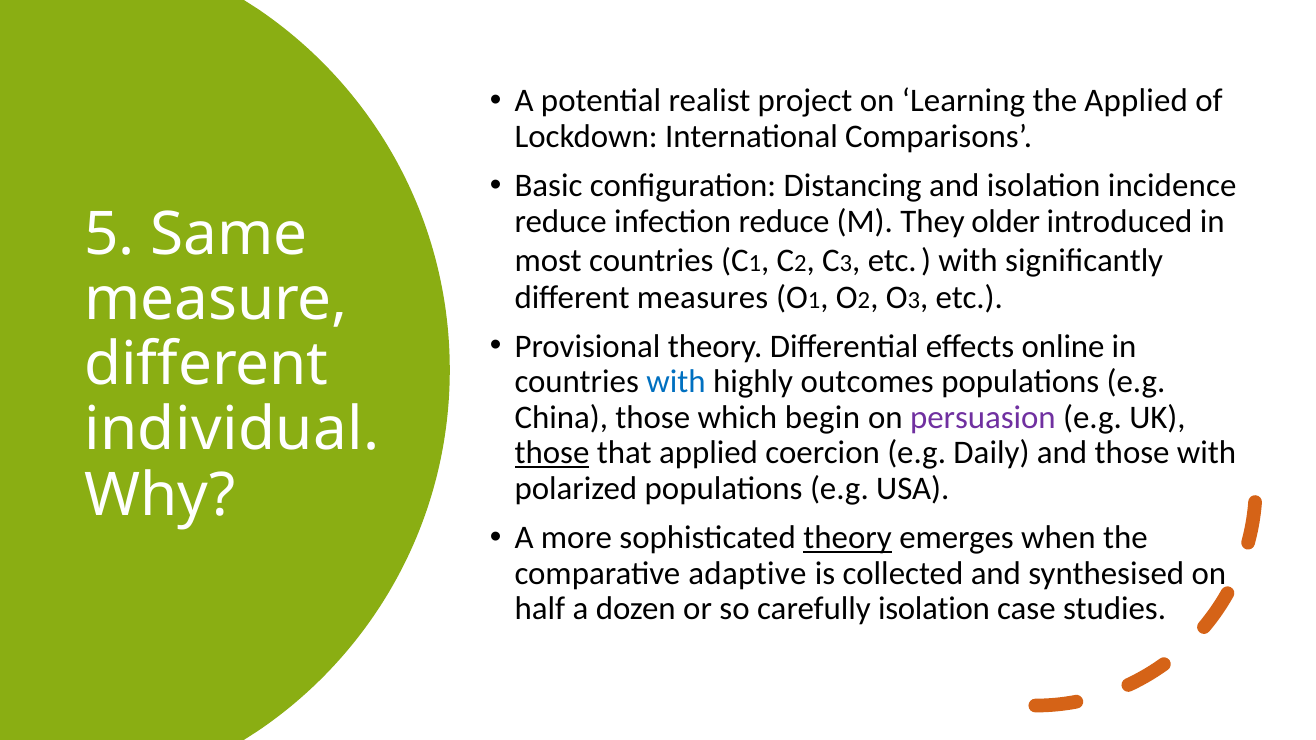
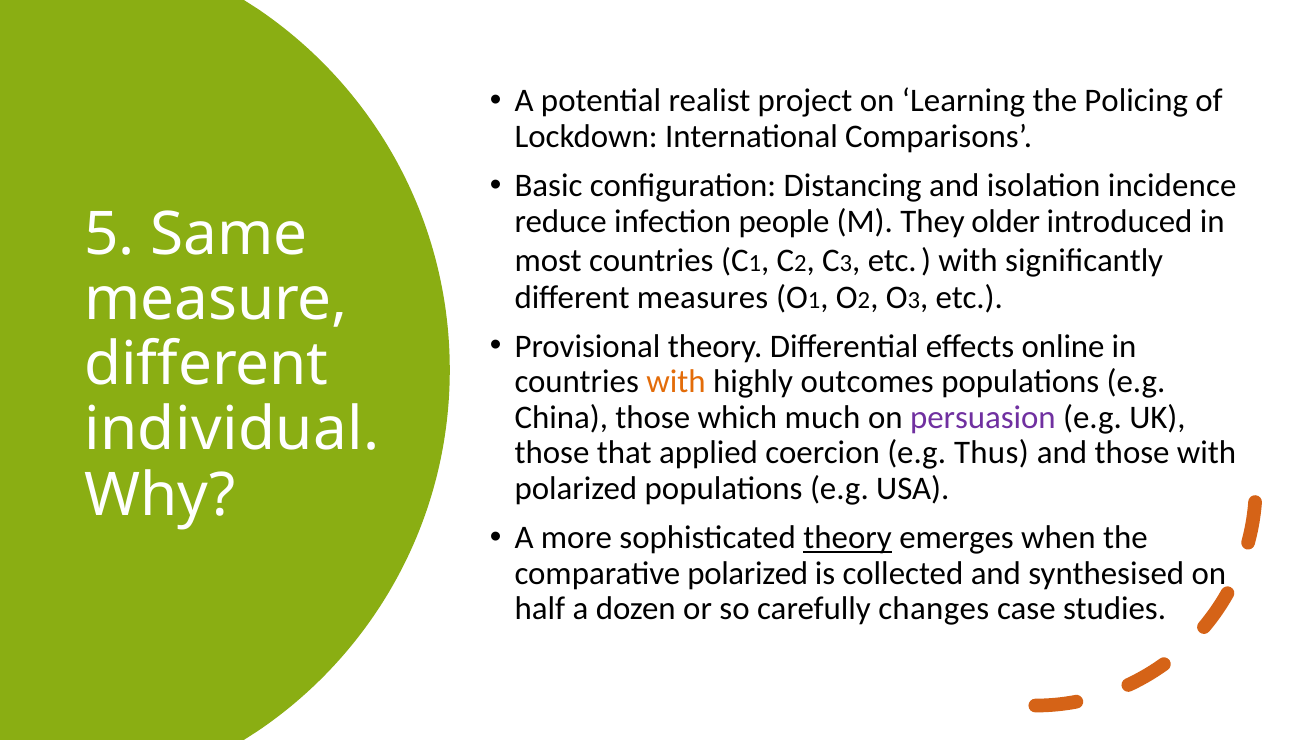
the Applied: Applied -> Policing (1136, 101)
infection reduce: reduce -> people (784, 221)
with colour: blue -> orange (676, 382)
begin: begin -> much (822, 418)
those underline: present -> none (552, 453)
Daily: Daily -> Thus (991, 453)
comparative adaptive: adaptive -> polarized (748, 573)
carefully isolation: isolation -> changes (934, 609)
